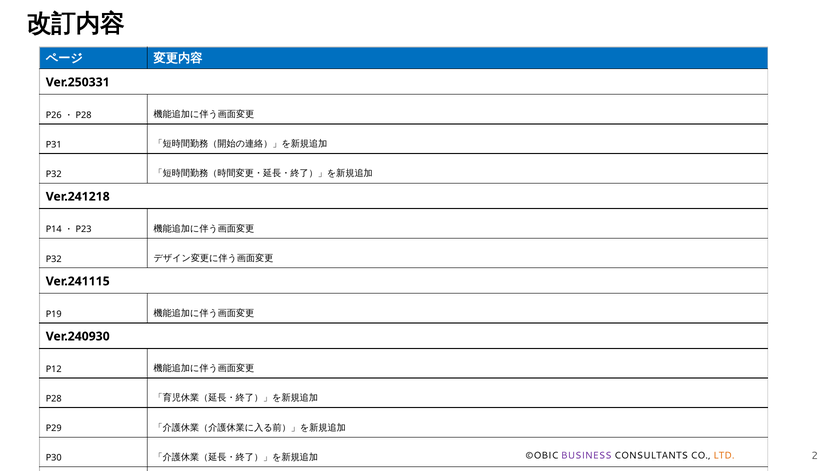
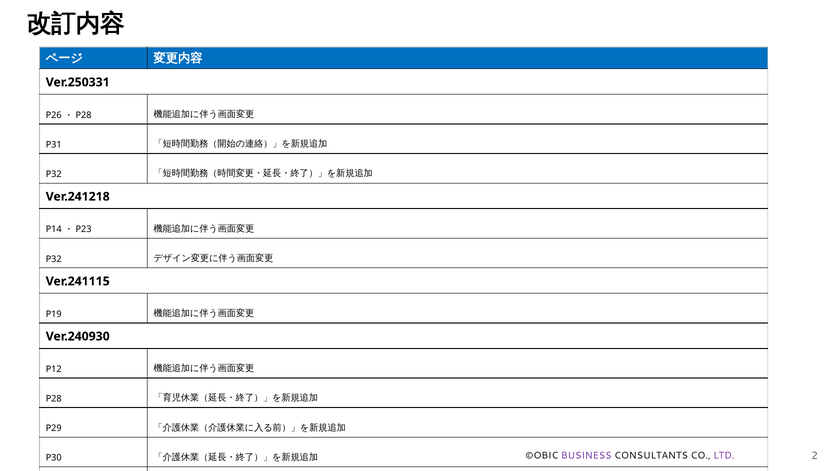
LTD colour: orange -> purple (724, 456)
